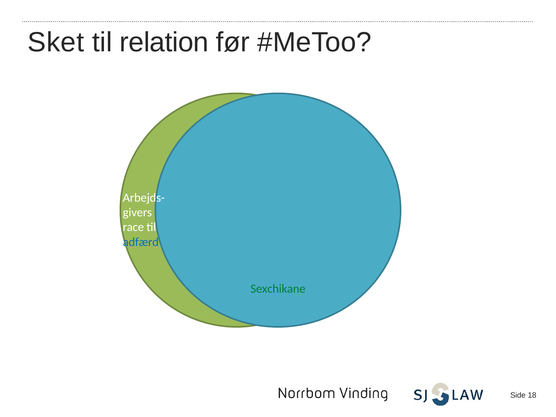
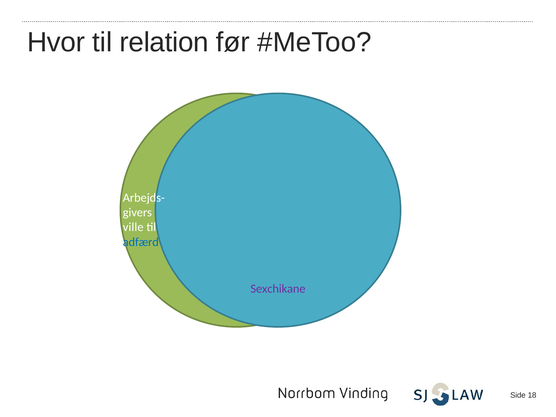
Sket: Sket -> Hvor (56, 42)
race: race -> ville (133, 227)
Sexchikane colour: green -> purple (278, 289)
